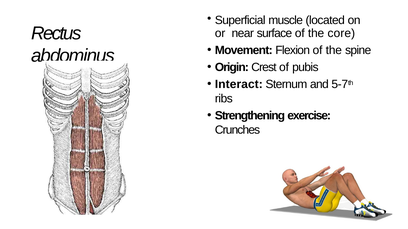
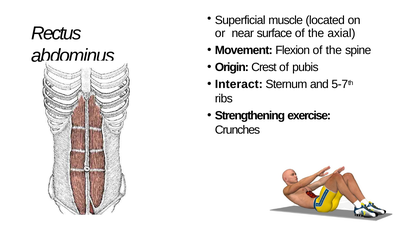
core: core -> axial (341, 33)
